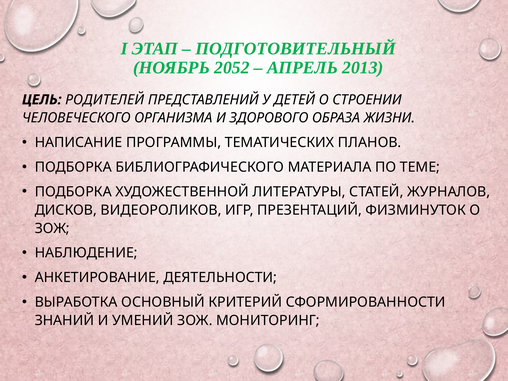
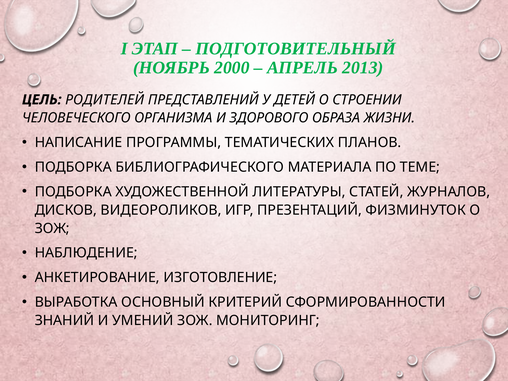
2052: 2052 -> 2000 (232, 68)
ДЕЯТЕЛЬНОСТИ: ДЕЯТЕЛЬНОСТИ -> ИЗГОТОВЛЕНИЕ (220, 278)
